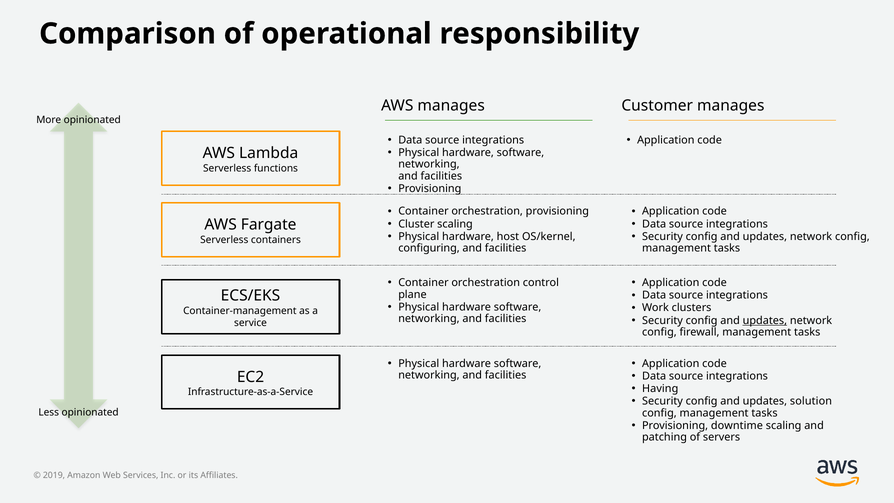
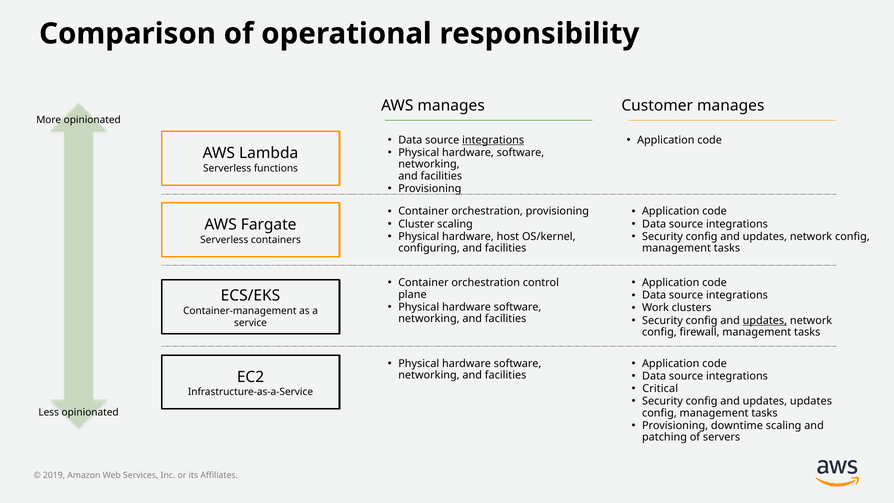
integrations underline: none -> present (493, 140)
Having: Having -> Critical (660, 389)
updates solution: solution -> updates (811, 401)
